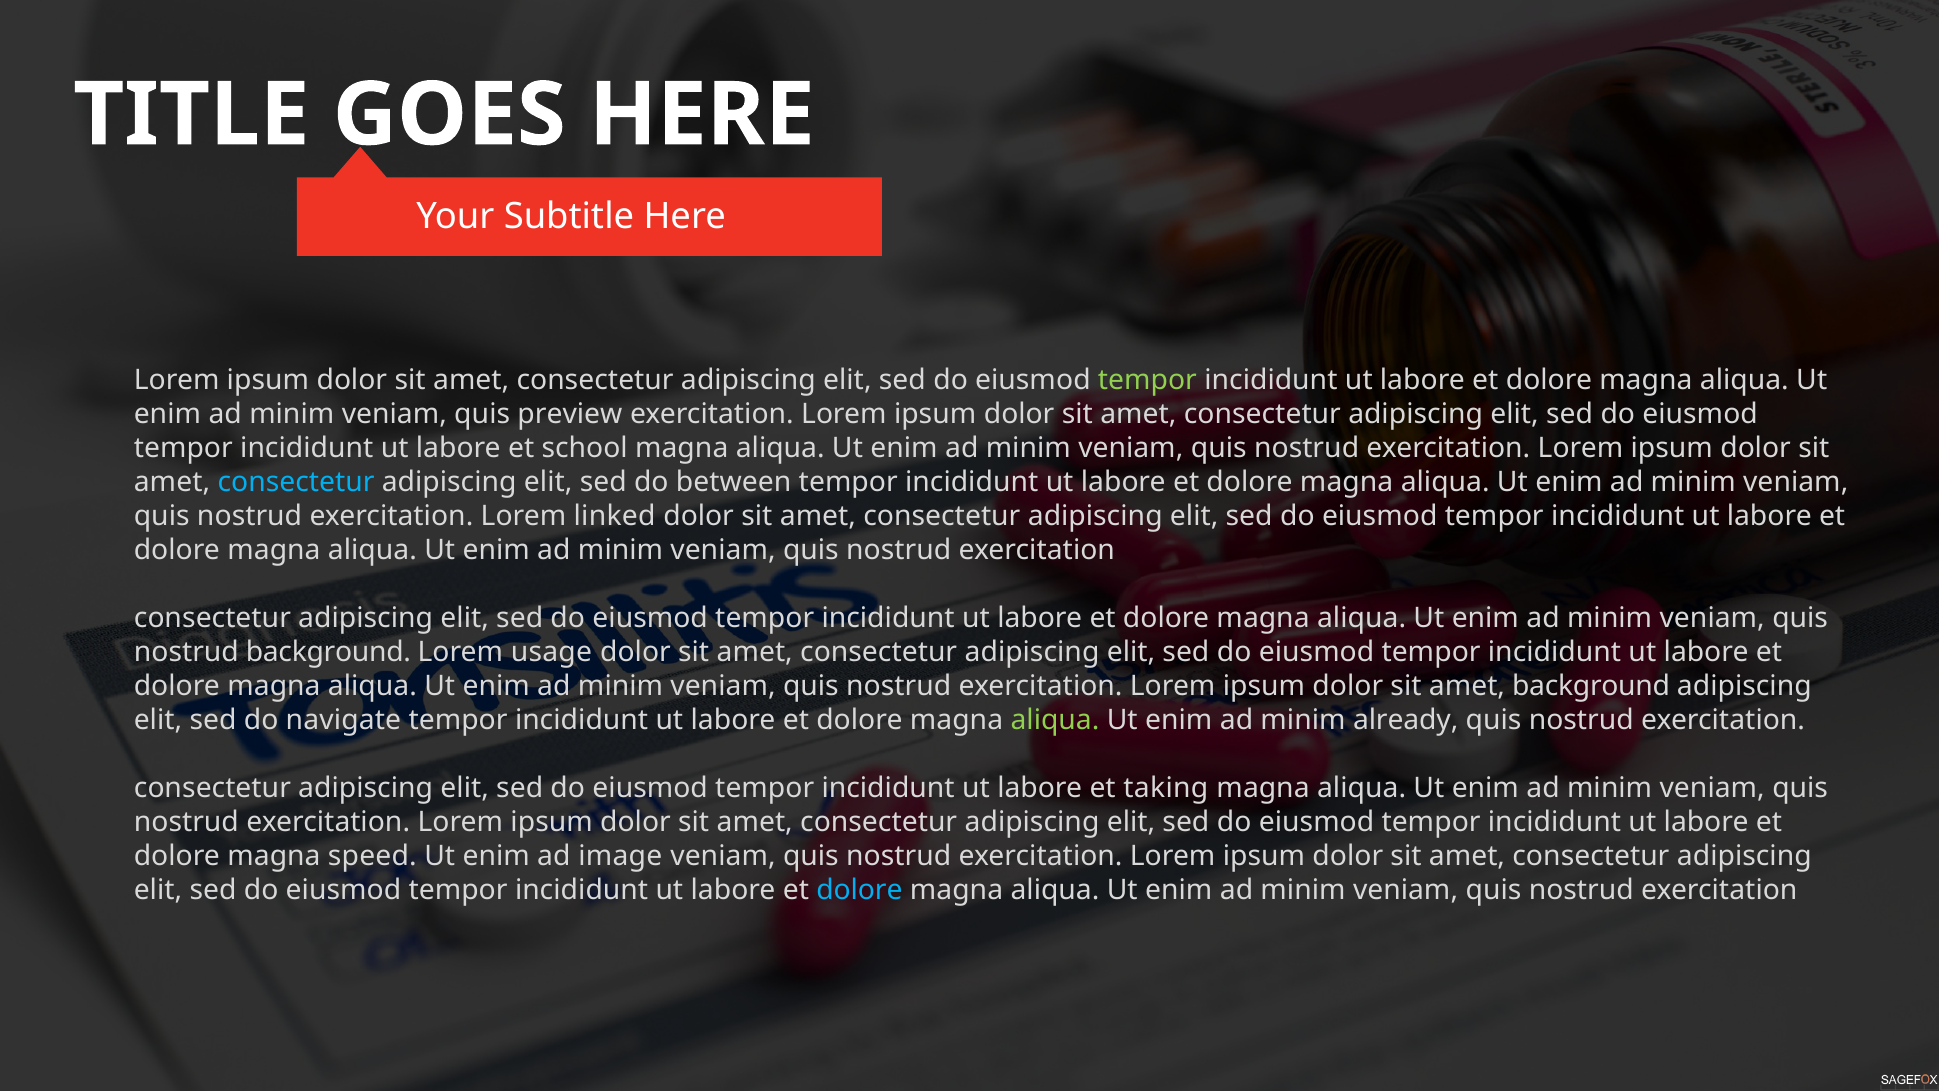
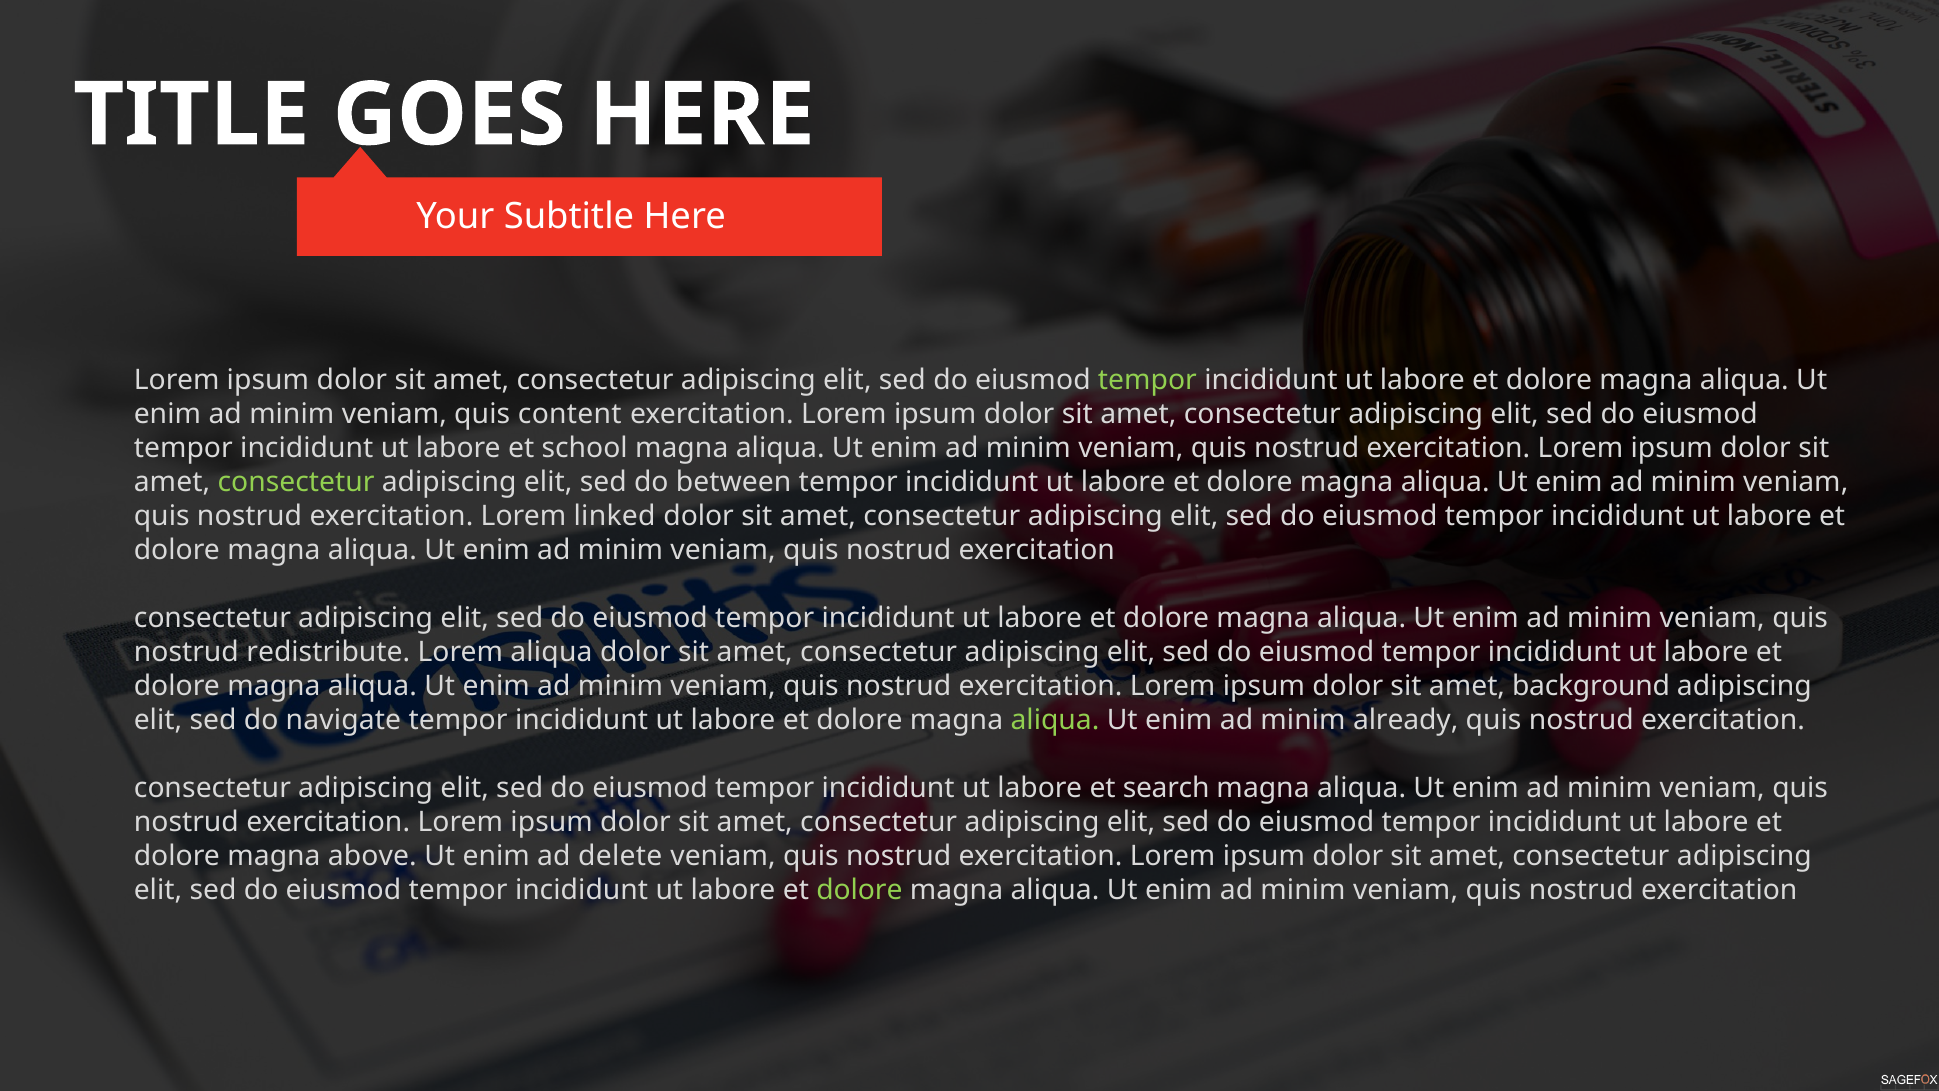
preview: preview -> content (570, 414)
consectetur colour: light blue -> light green (296, 482)
nostrud background: background -> redistribute (328, 652)
Lorem usage: usage -> aliqua (551, 652)
taking: taking -> search (1166, 788)
speed: speed -> above (372, 856)
image: image -> delete (620, 856)
dolore colour: light blue -> light green (859, 890)
